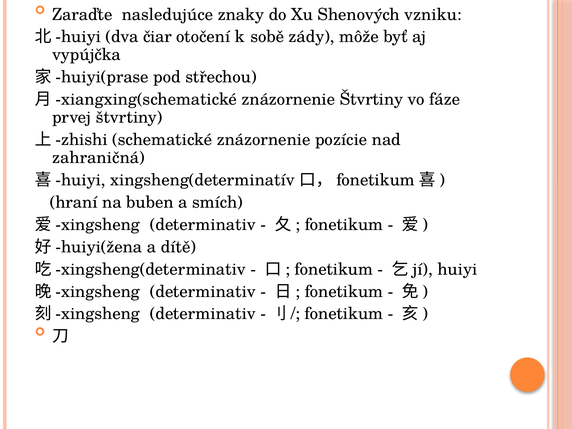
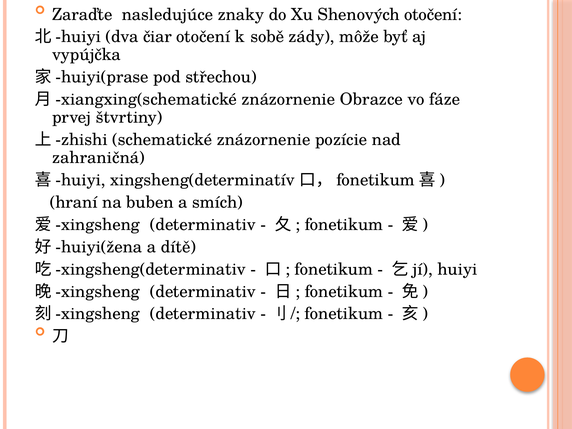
Shenových vzniku: vzniku -> otočení (433, 15)
znázornenie Štvrtiny: Štvrtiny -> Obrazce (371, 99)
